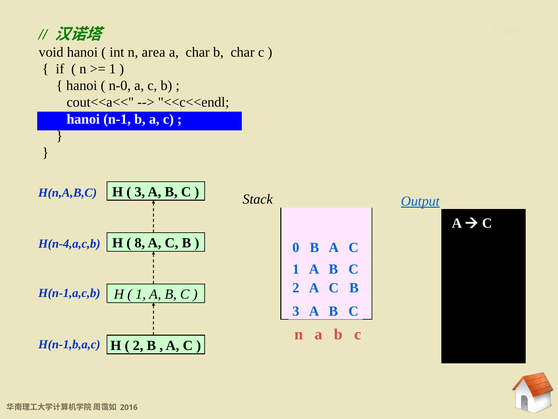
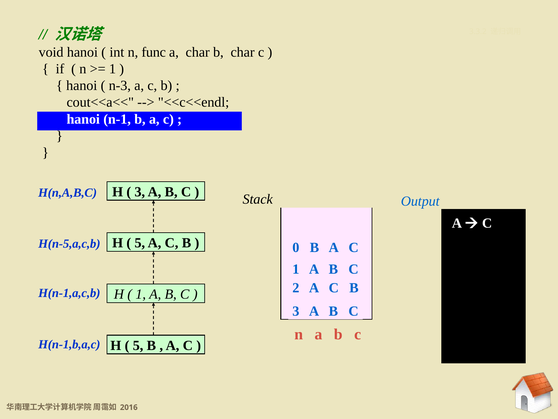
area: area -> func (154, 52)
n-0: n-0 -> n-3 (120, 85)
Output underline: present -> none (420, 201)
8: 8 -> 5 (140, 243)
H(n-4,a,c,b: H(n-4,a,c,b -> H(n-5,a,c,b (69, 244)
2: 2 -> 5 (138, 345)
